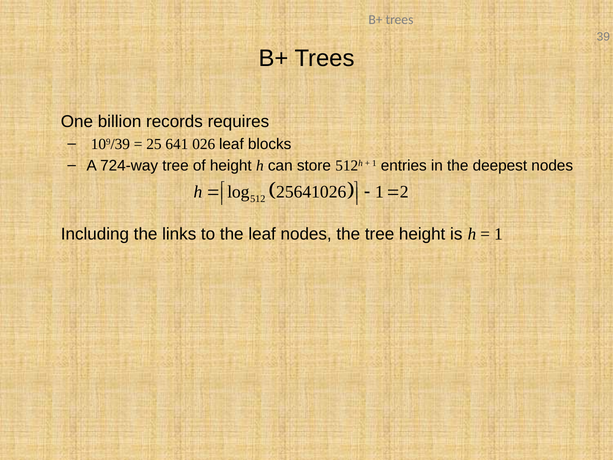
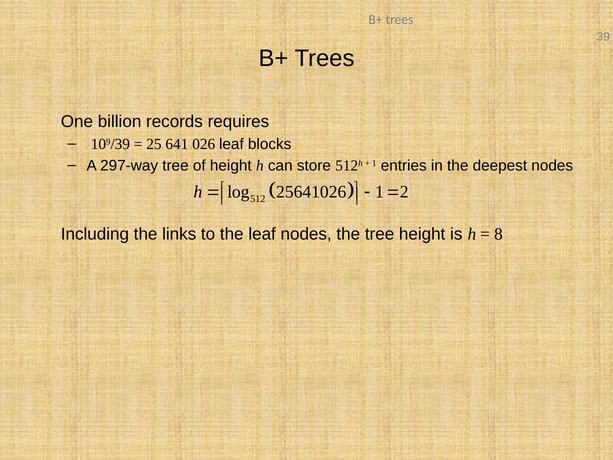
724-way: 724-way -> 297-way (129, 166)
1: 1 -> 8 (498, 234)
